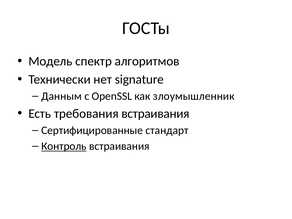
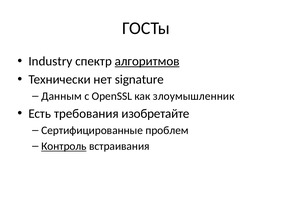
Модель: Модель -> Industry (50, 61)
алгоритмов underline: none -> present (147, 61)
требования встраивания: встраивания -> изобретайте (155, 114)
стандарт: стандарт -> проблем (167, 130)
